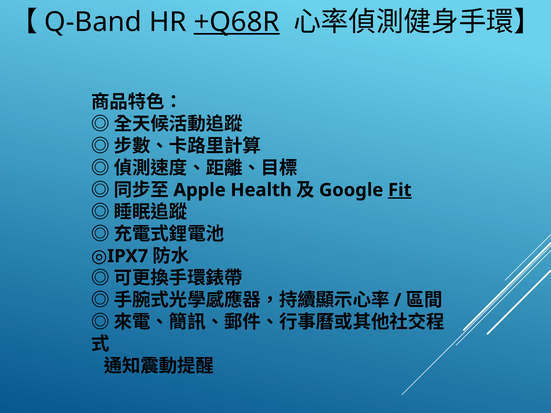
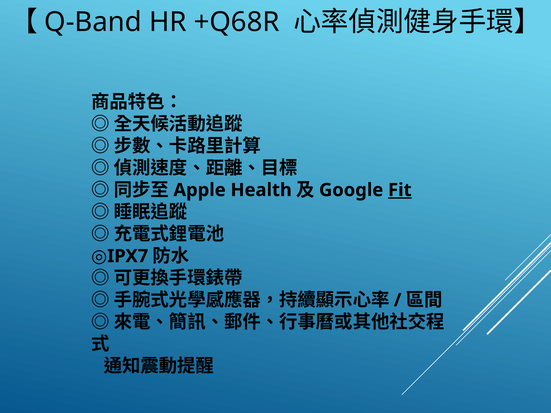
+Q68R underline: present -> none (237, 22)
